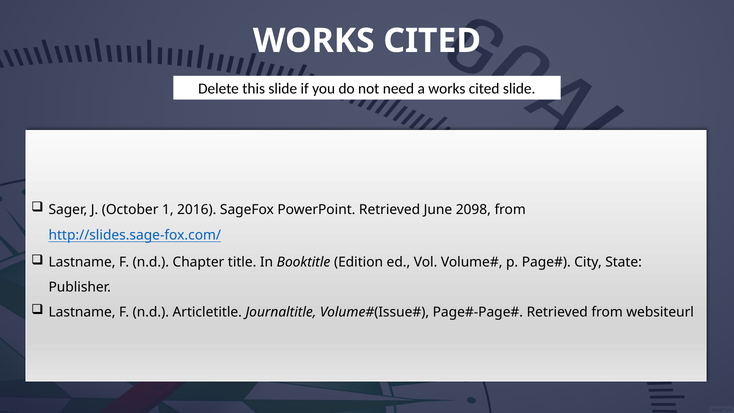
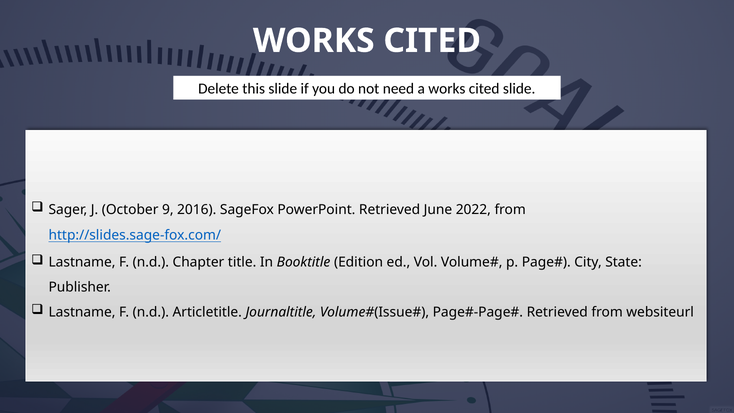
1: 1 -> 9 (168, 209)
2098: 2098 -> 2022 (473, 209)
